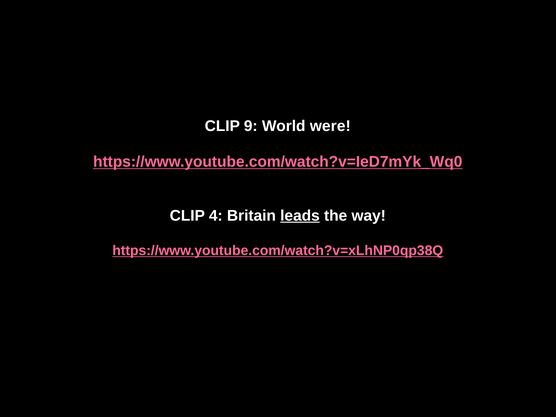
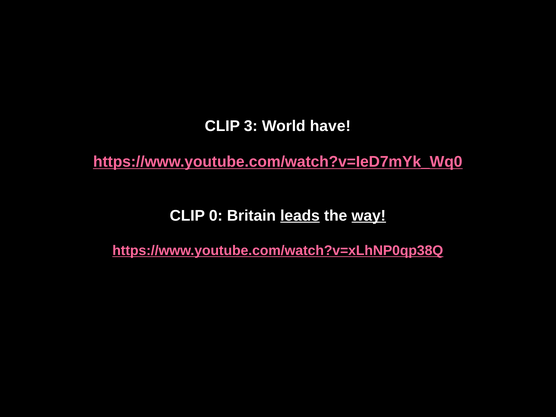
9: 9 -> 3 (251, 126)
were: were -> have (330, 126)
4: 4 -> 0 (216, 216)
way underline: none -> present (369, 216)
